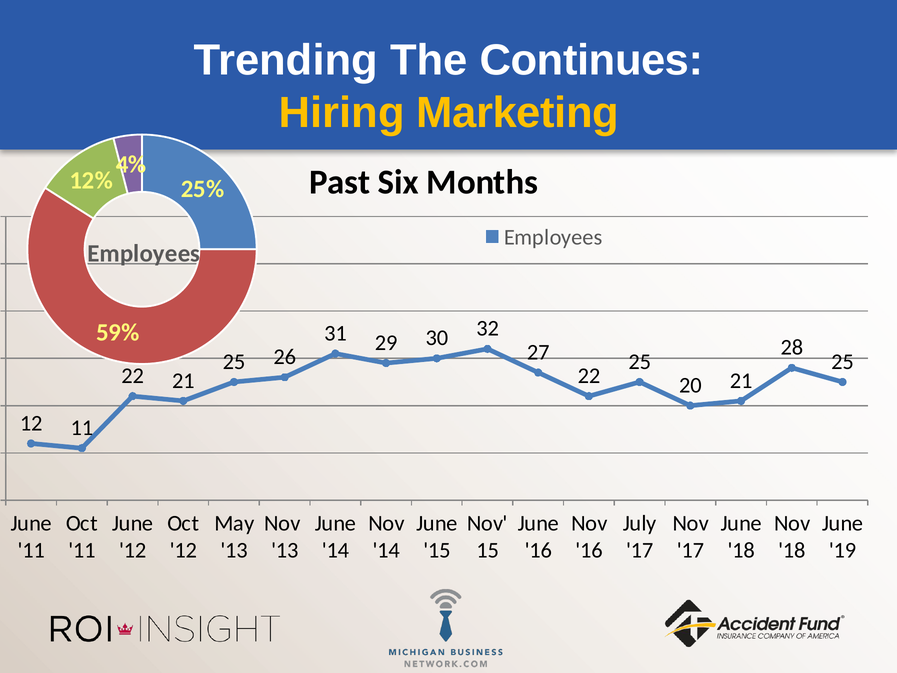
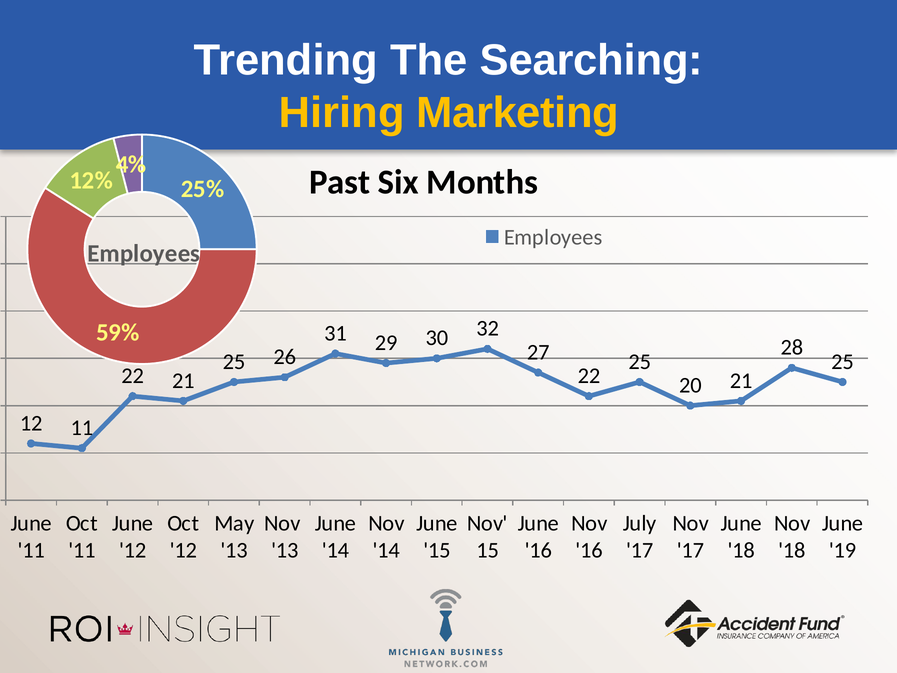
Continues: Continues -> Searching (591, 61)
